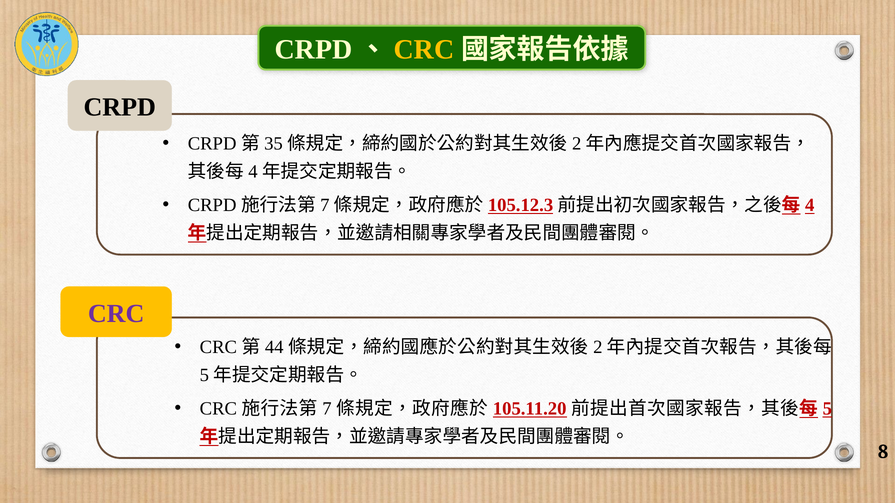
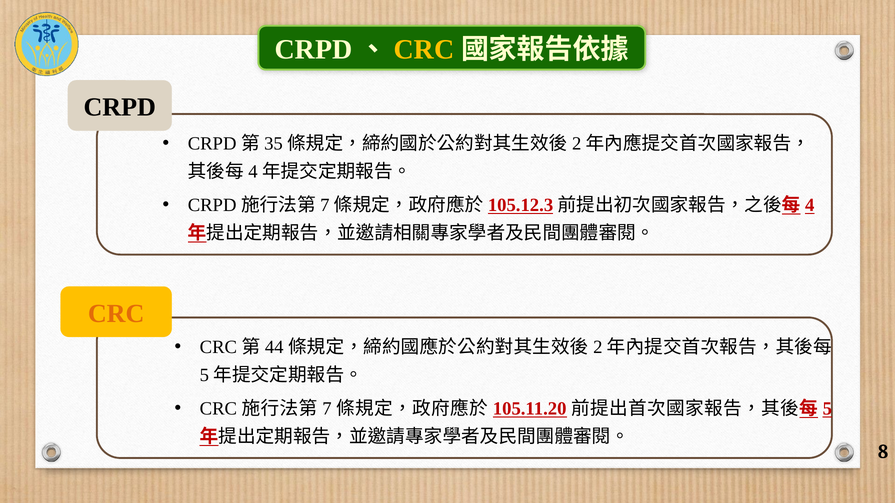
CRC colour: purple -> orange (116, 314)
